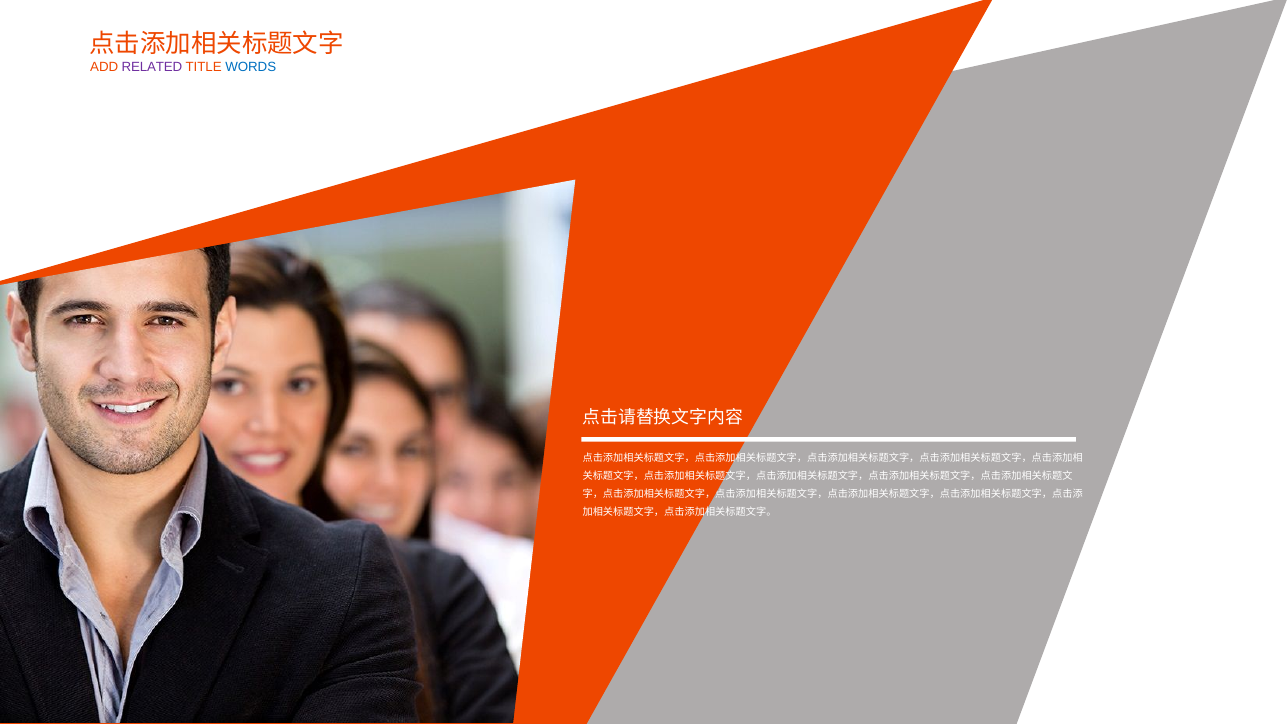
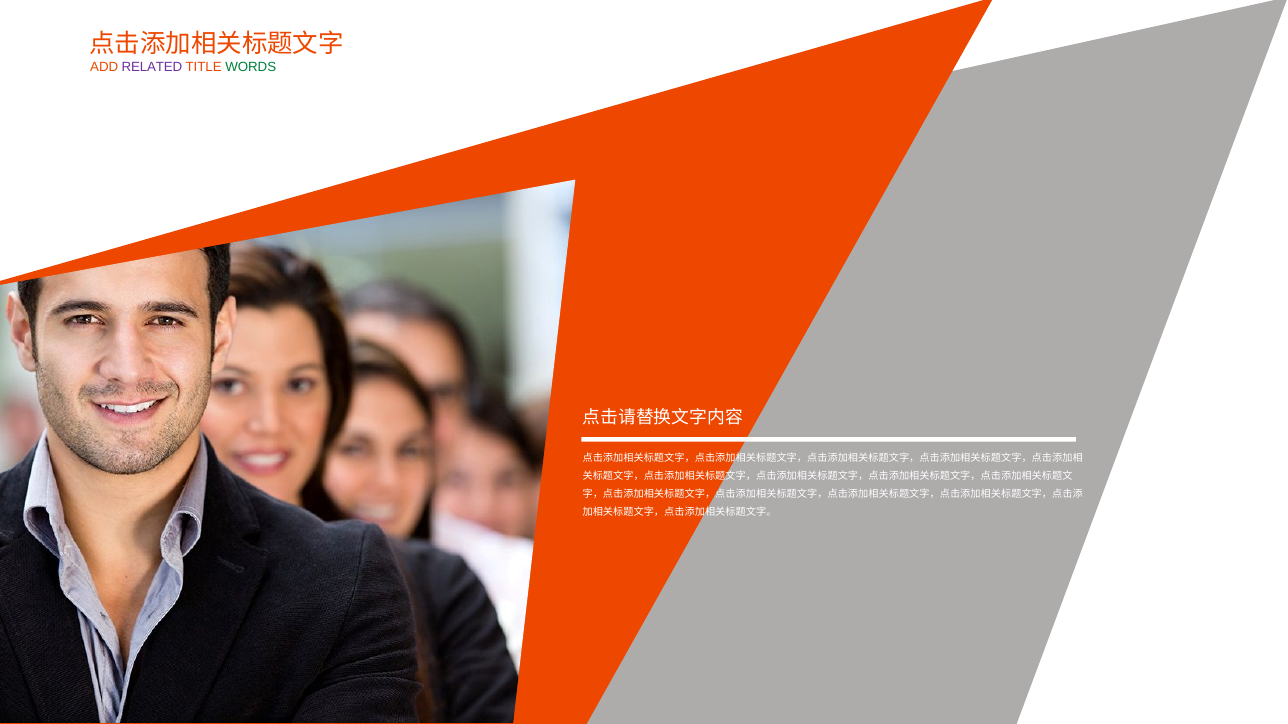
WORDS colour: blue -> green (251, 68)
